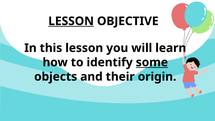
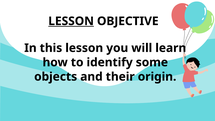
some underline: present -> none (152, 62)
